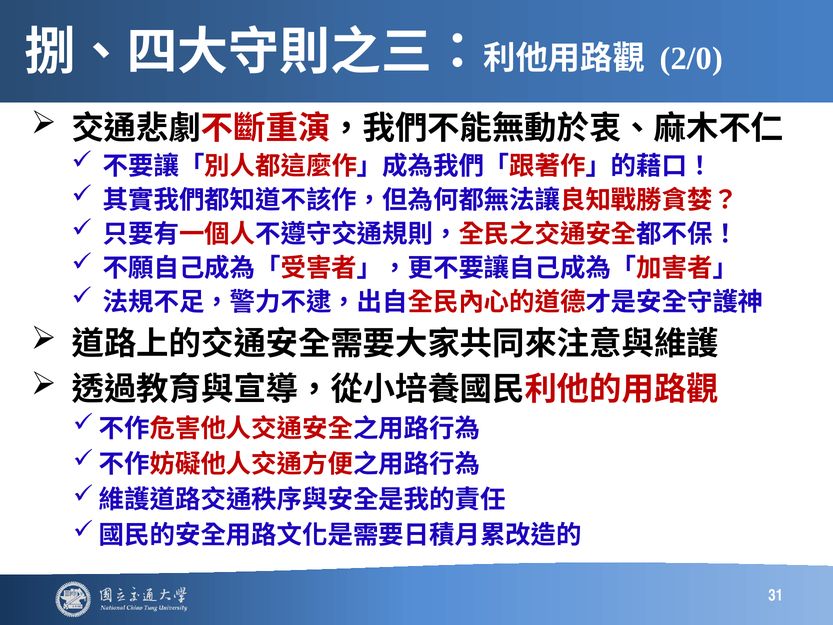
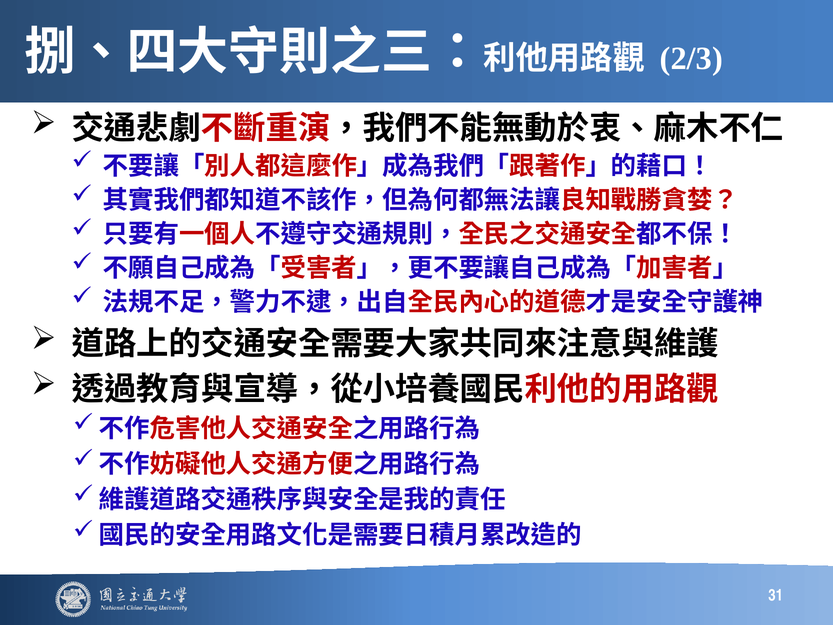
2/0: 2/0 -> 2/3 (691, 59)
